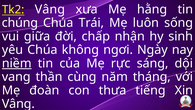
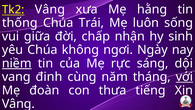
chúng: chúng -> thống (20, 23)
thần: thần -> đinh (49, 77)
với underline: none -> present (184, 77)
